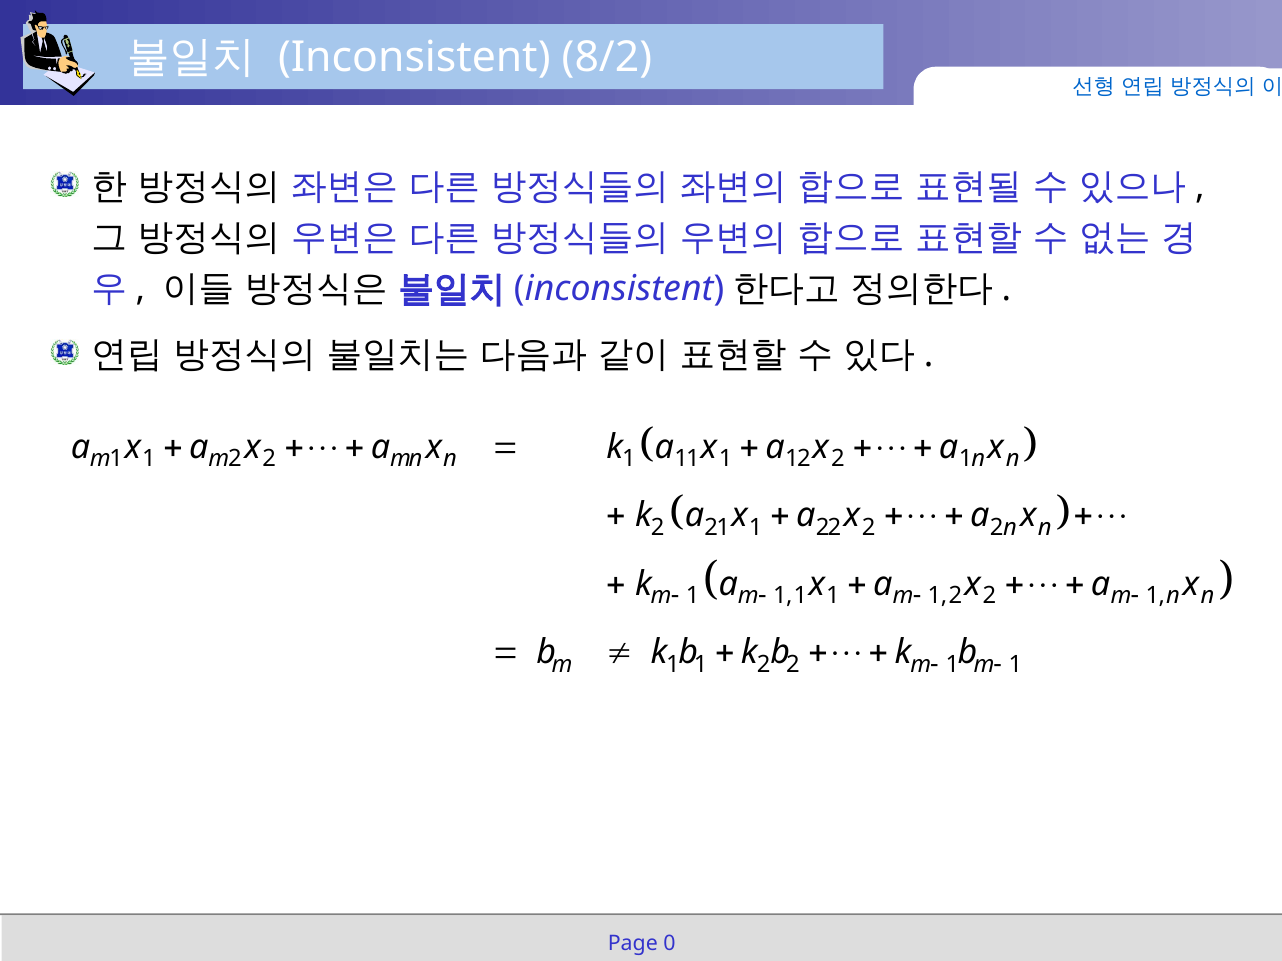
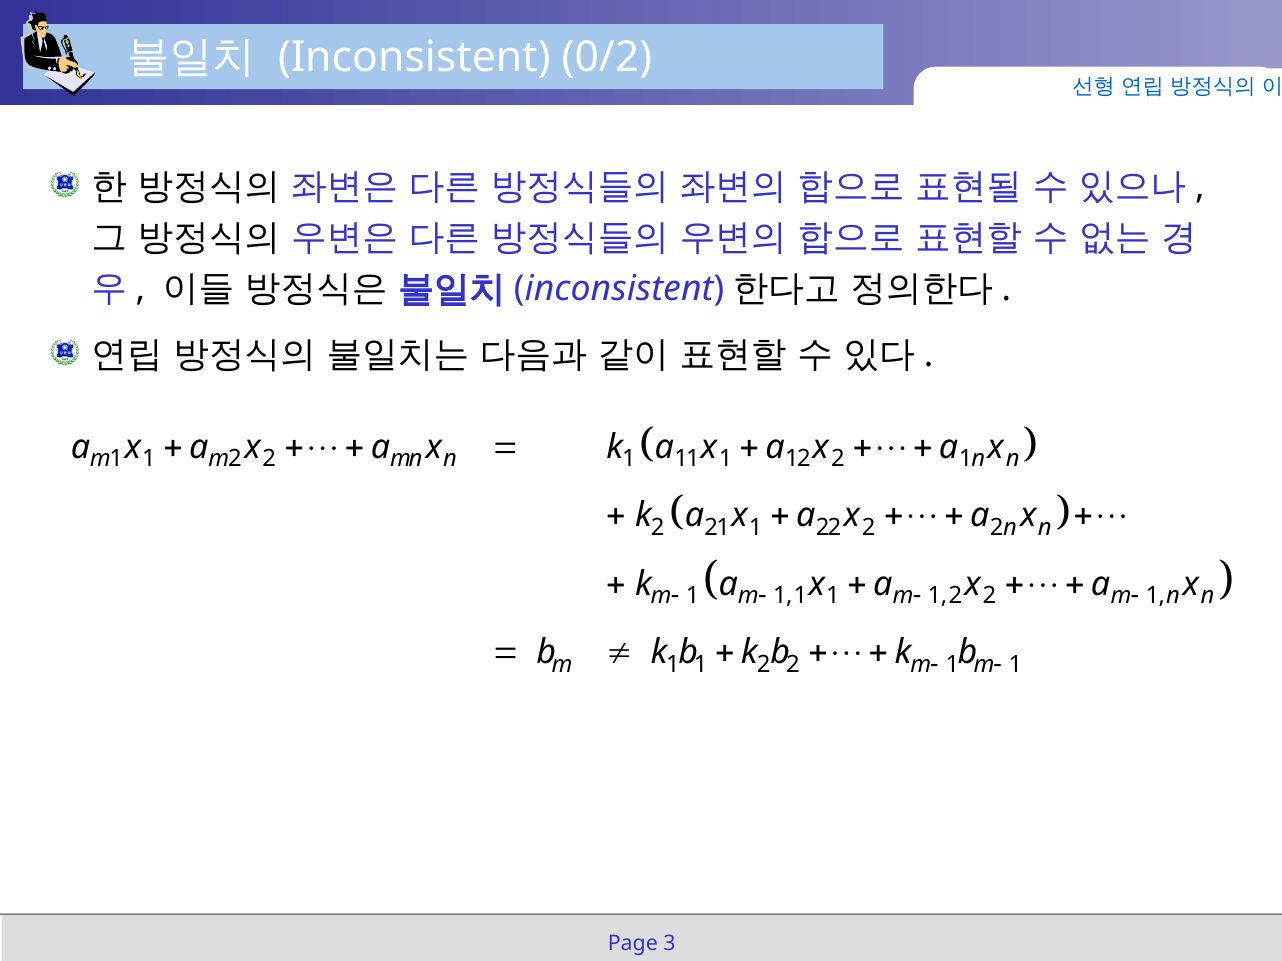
8/2: 8/2 -> 0/2 (607, 58)
0: 0 -> 3 (670, 944)
